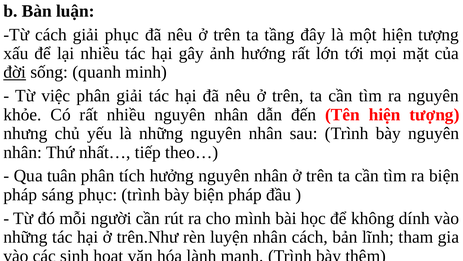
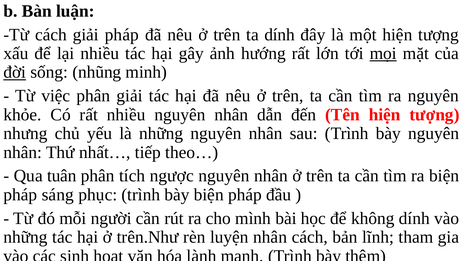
giải phục: phục -> pháp (122, 35)
ta tầng: tầng -> dính (280, 35)
mọi underline: none -> present (383, 53)
quanh: quanh -> nhũng (97, 72)
hưởng: hưởng -> ngược (172, 176)
